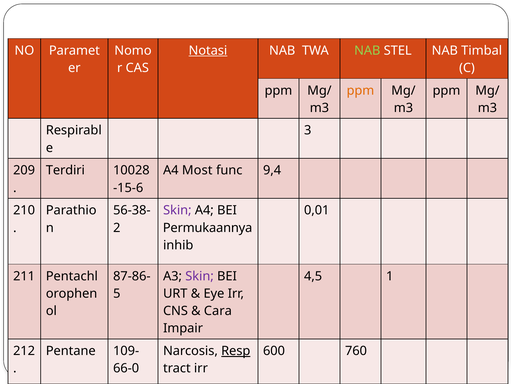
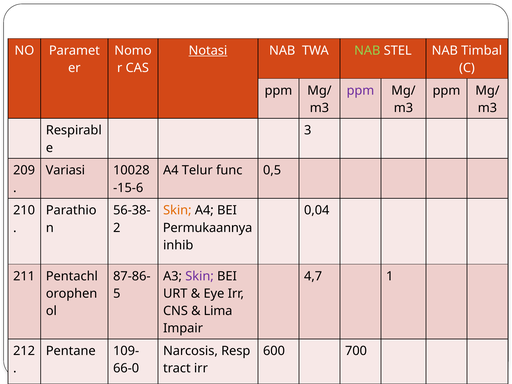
ppm colour: orange -> purple (360, 90)
Terdiri: Terdiri -> Variasi (65, 170)
Most: Most -> Telur (197, 170)
9,4: 9,4 -> 0,5 (272, 170)
Skin colour: purple -> orange (177, 210)
0,01: 0,01 -> 0,04 (317, 210)
4,5: 4,5 -> 4,7 (313, 276)
Cara: Cara -> Lima (218, 311)
Resp underline: present -> none (236, 351)
760: 760 -> 700 (356, 351)
